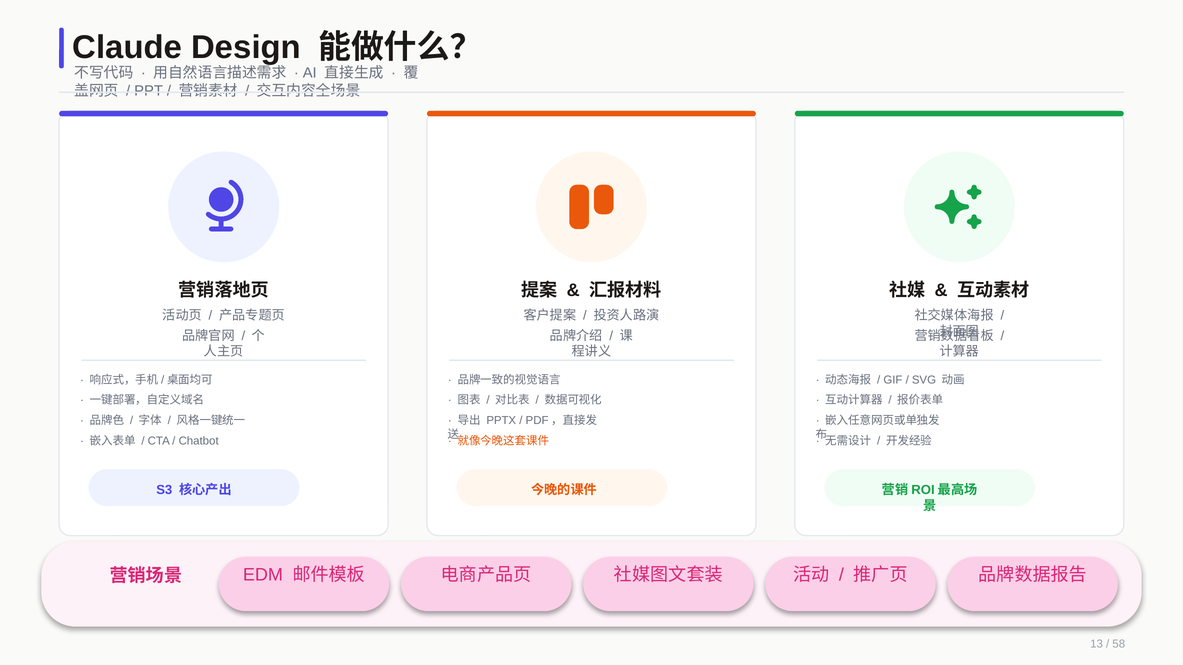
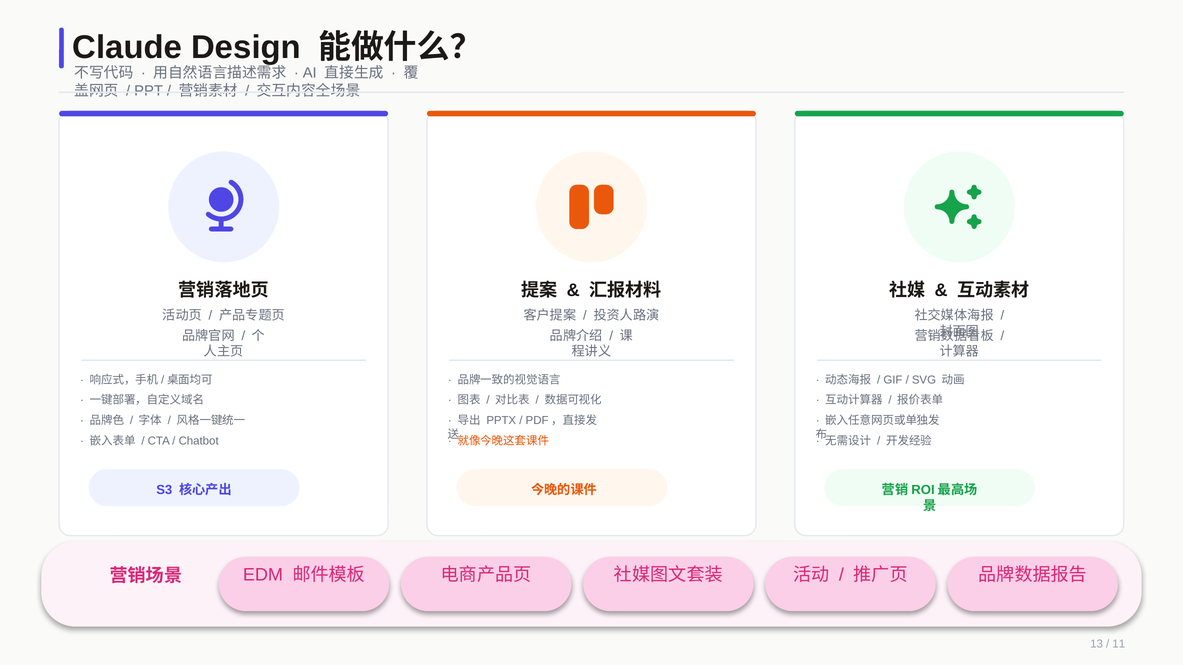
58: 58 -> 11 (1119, 644)
